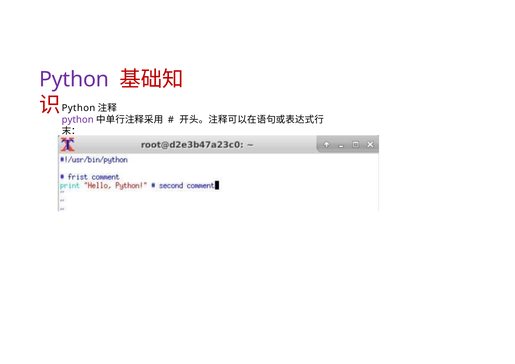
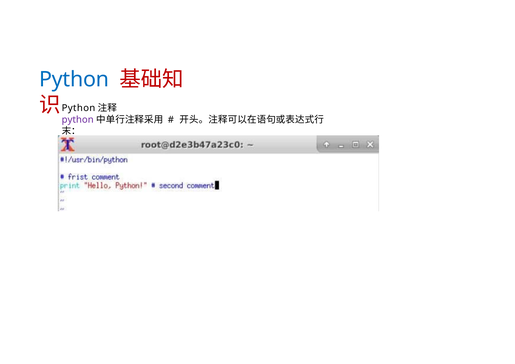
Python colour: purple -> blue (74, 79)
